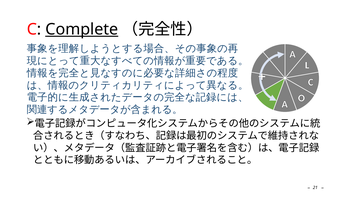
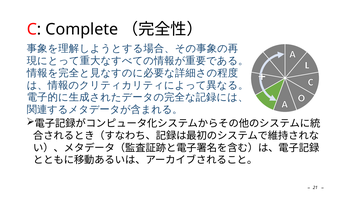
Complete underline: present -> none (82, 29)
